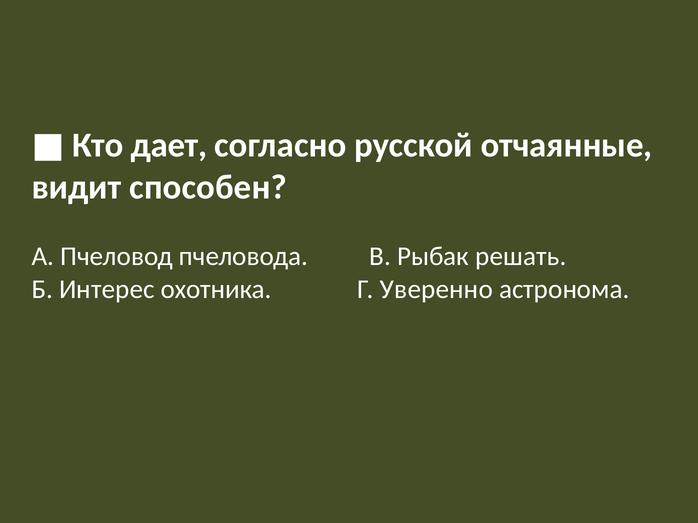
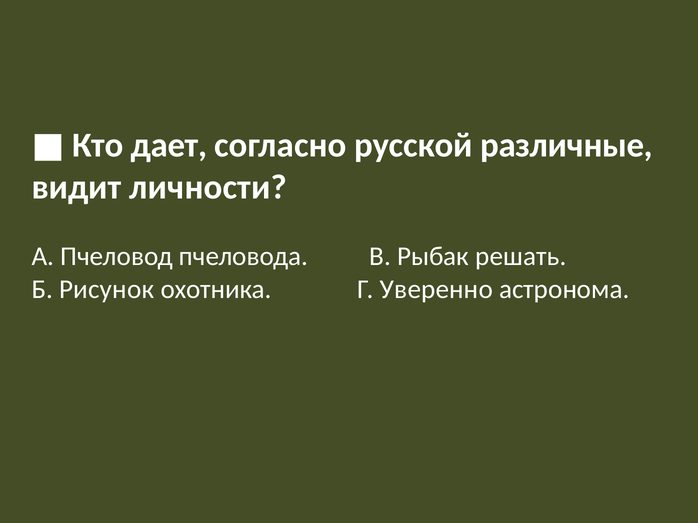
отчаянные: отчаянные -> различные (567, 146)
способен: способен -> личности (208, 187)
Интерес: Интерес -> Рисунок (107, 289)
